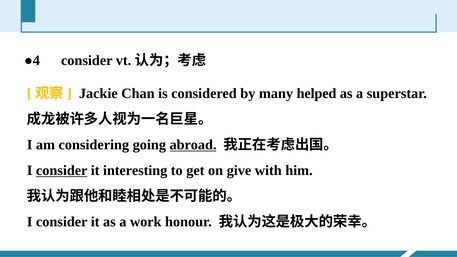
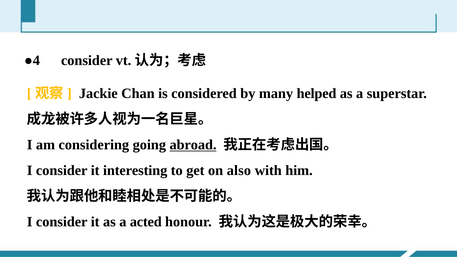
consider underline: present -> none (62, 171)
give: give -> also (239, 171)
work: work -> acted (146, 222)
